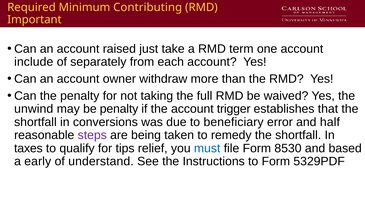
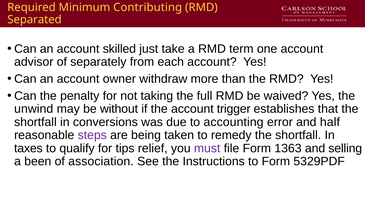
Important: Important -> Separated (34, 20)
raised: raised -> skilled (119, 49)
include: include -> advisor (34, 62)
be penalty: penalty -> without (119, 109)
beneficiary: beneficiary -> accounting (234, 122)
must colour: blue -> purple (207, 149)
8530: 8530 -> 1363 (288, 149)
based: based -> selling (345, 149)
early: early -> been (38, 162)
understand: understand -> association (101, 162)
